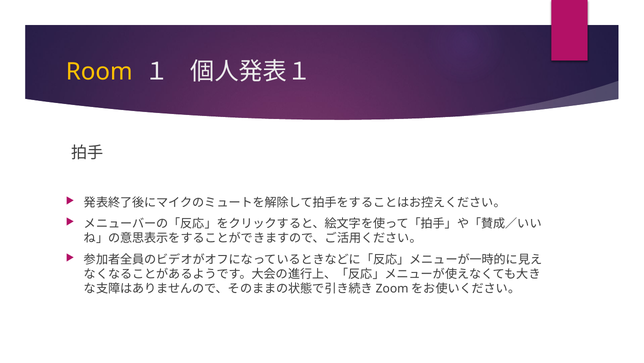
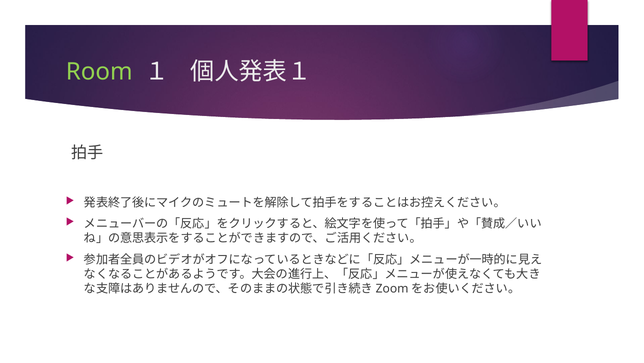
Room colour: yellow -> light green (99, 72)
